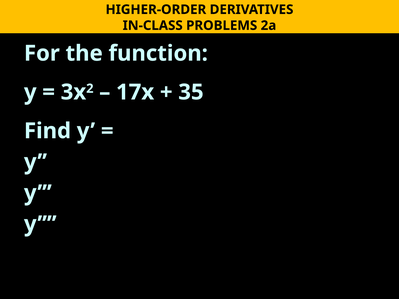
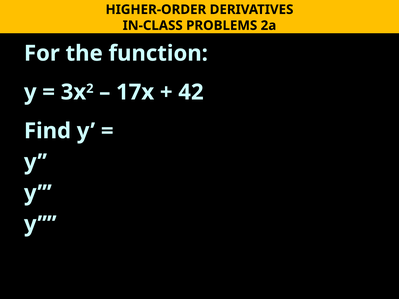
35: 35 -> 42 (191, 92)
